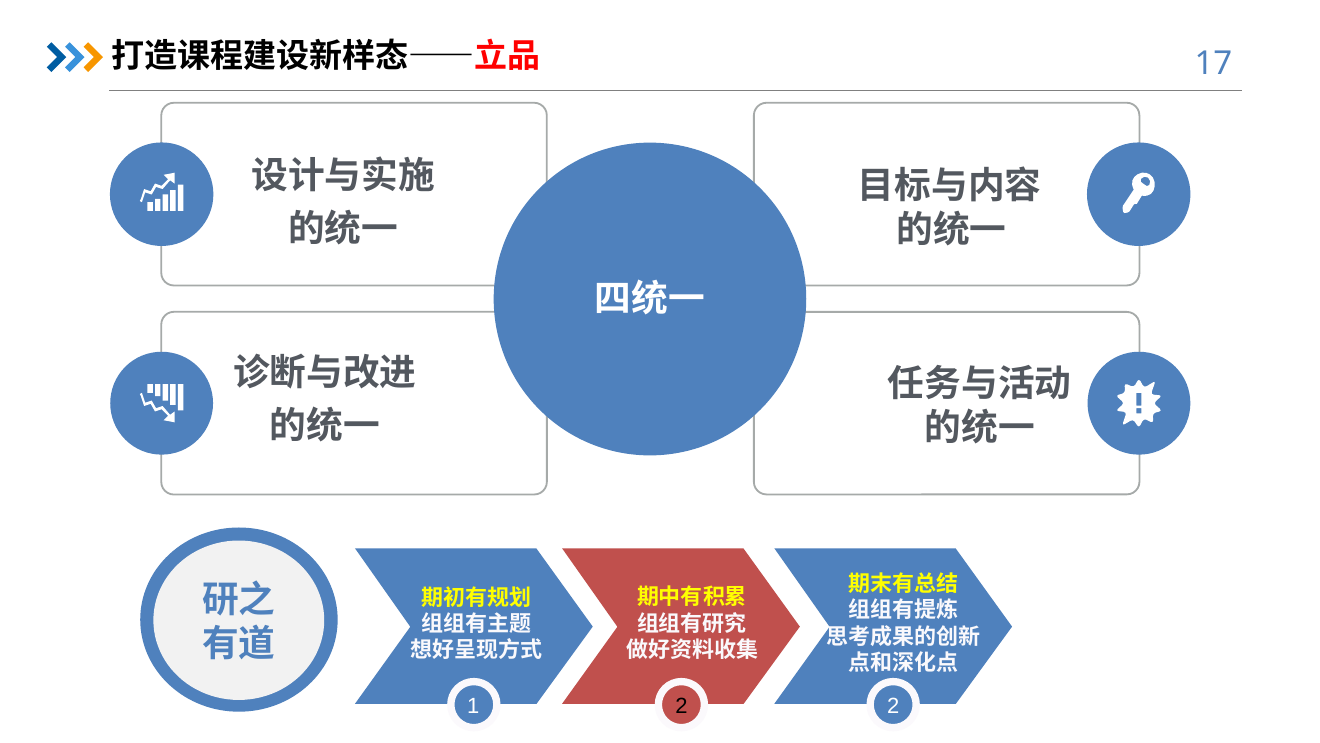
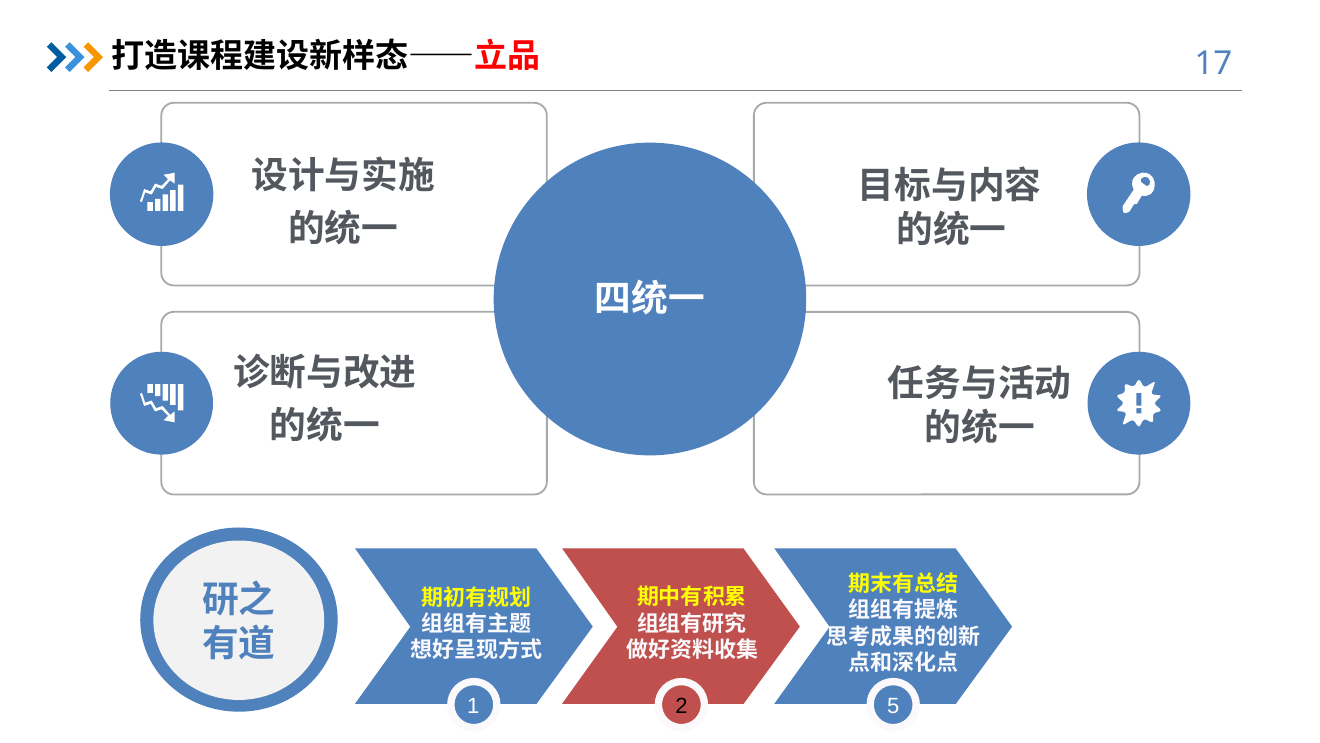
2 2: 2 -> 5 (893, 706)
